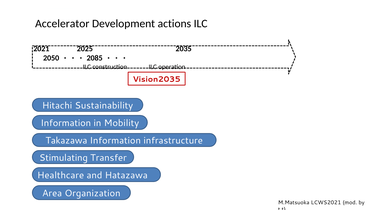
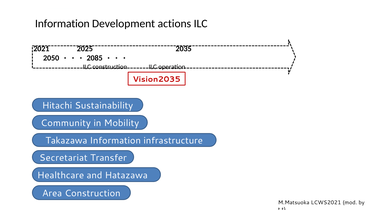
Accelerator: Accelerator -> Information (62, 24)
Information: Information -> Community (66, 123)
Stimulating: Stimulating -> Secretariat (63, 158)
Area Organization: Organization -> Construction (93, 194)
